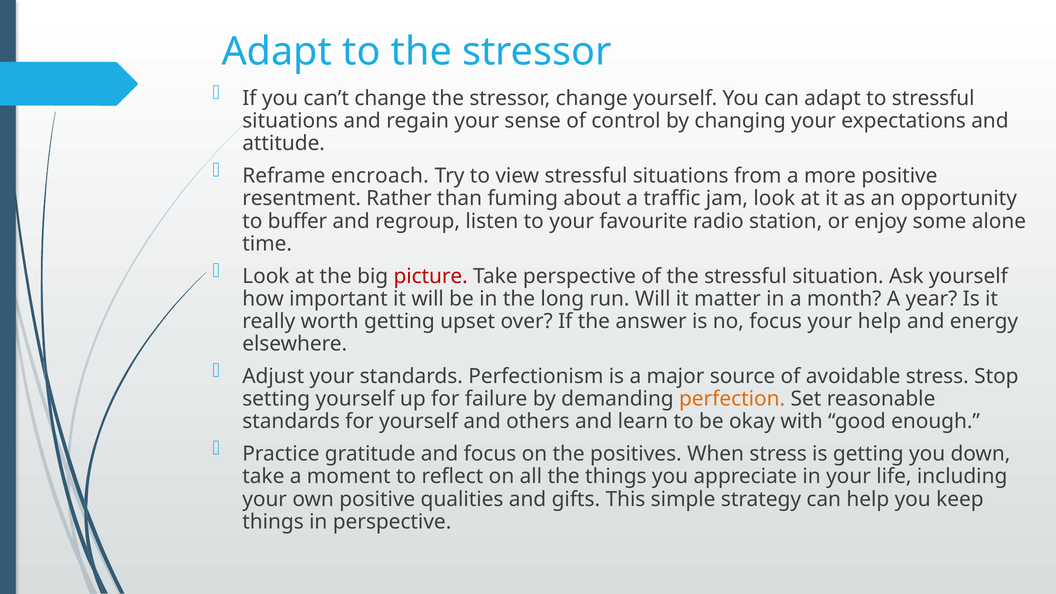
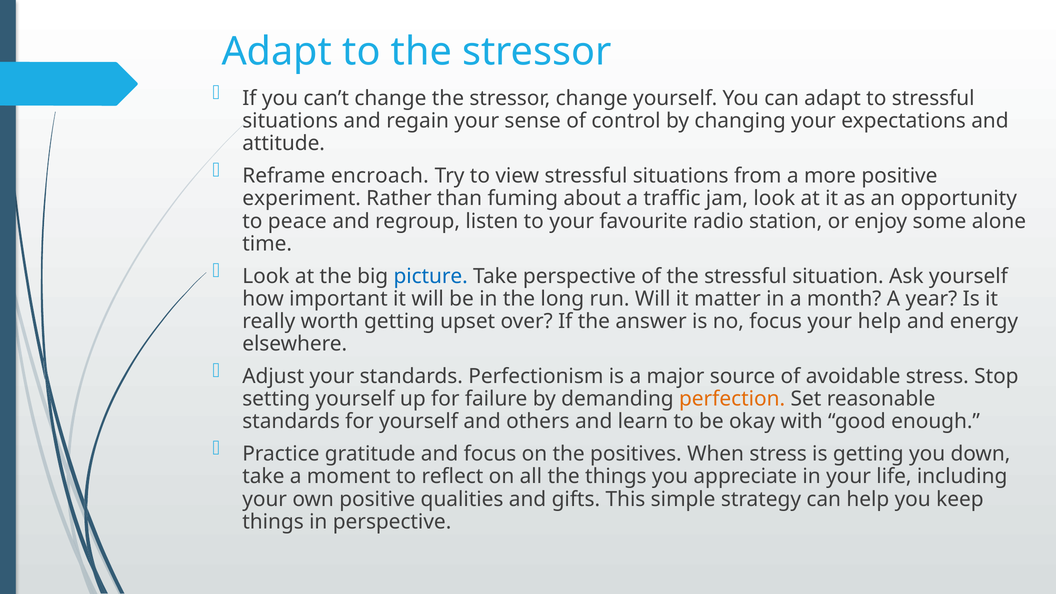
resentment: resentment -> experiment (302, 199)
buffer: buffer -> peace (297, 221)
picture colour: red -> blue (431, 276)
